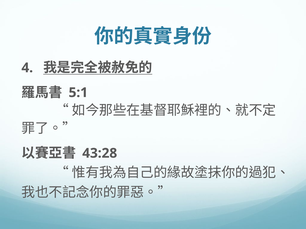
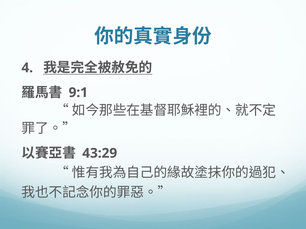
5:1: 5:1 -> 9:1 (78, 93)
43:28: 43:28 -> 43:29 (100, 154)
